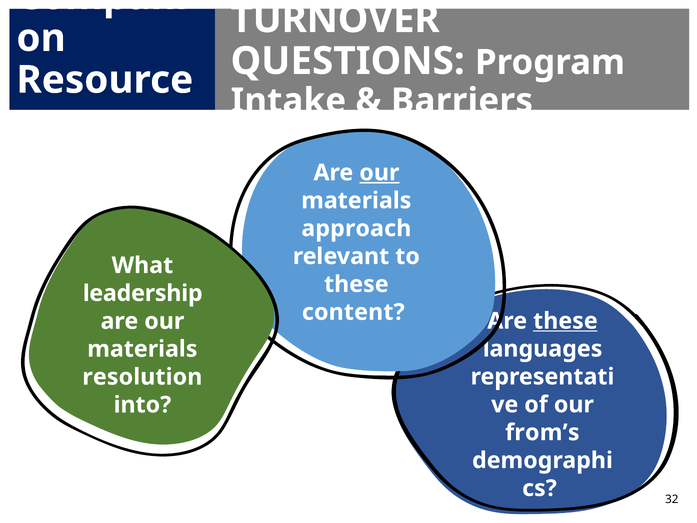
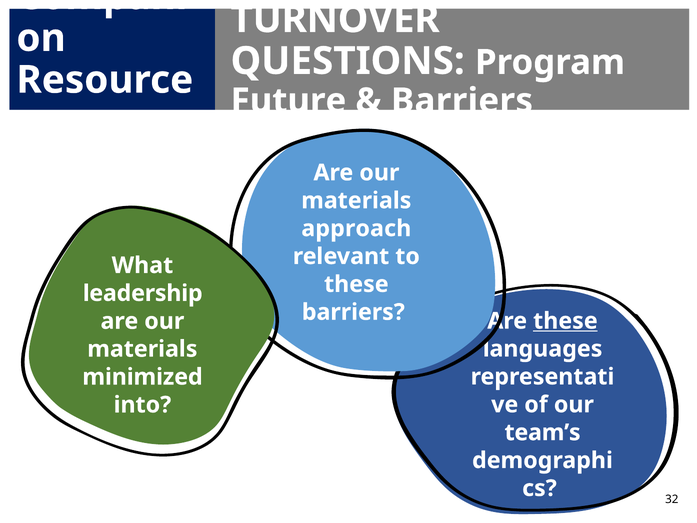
Intake: Intake -> Future (288, 101)
our underline: present -> none (379, 173)
content: content -> barriers (353, 312)
resolution: resolution -> minimized (142, 377)
from’s: from’s -> team’s (543, 432)
